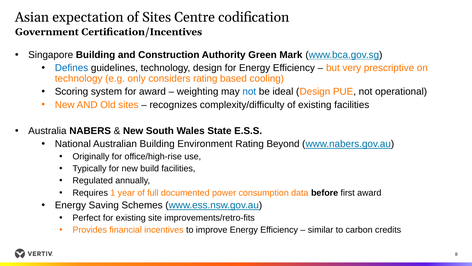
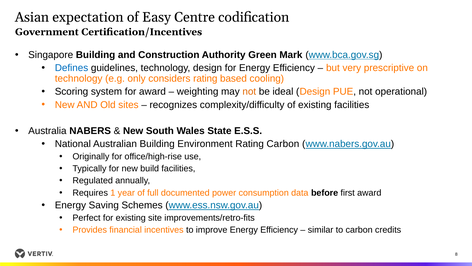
of Sites: Sites -> Easy (157, 17)
not colour: blue -> orange (249, 92)
Rating Beyond: Beyond -> Carbon (283, 144)
